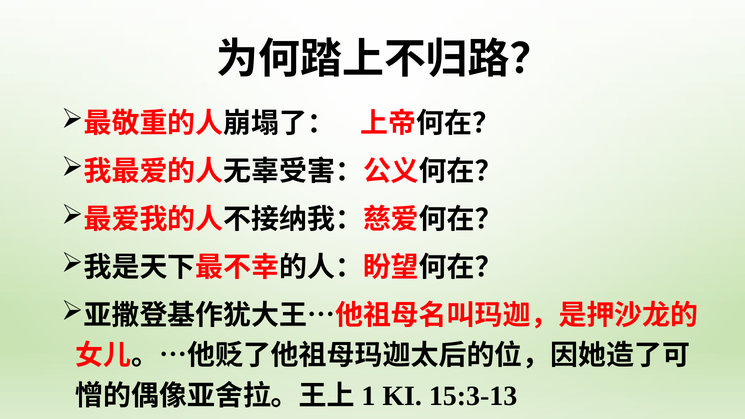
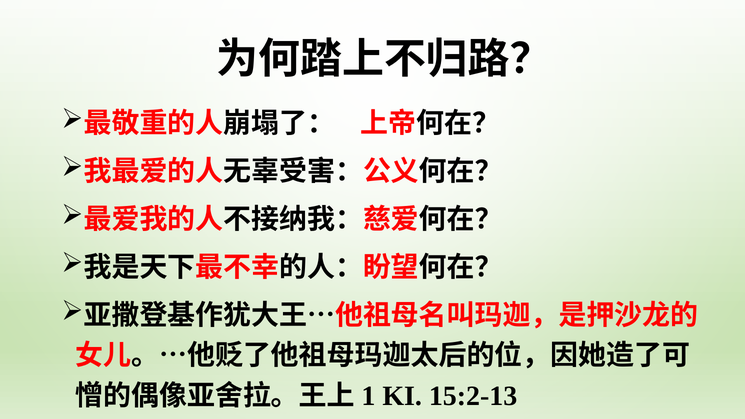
15:3-13: 15:3-13 -> 15:2-13 (473, 396)
